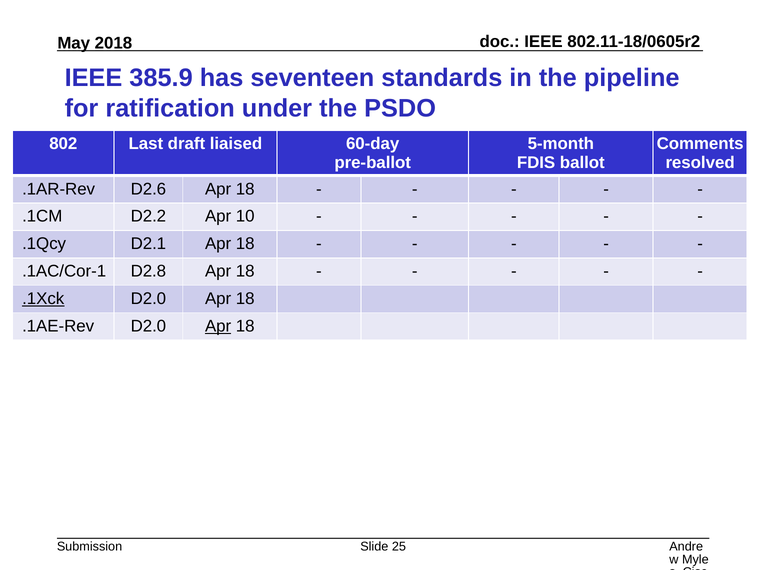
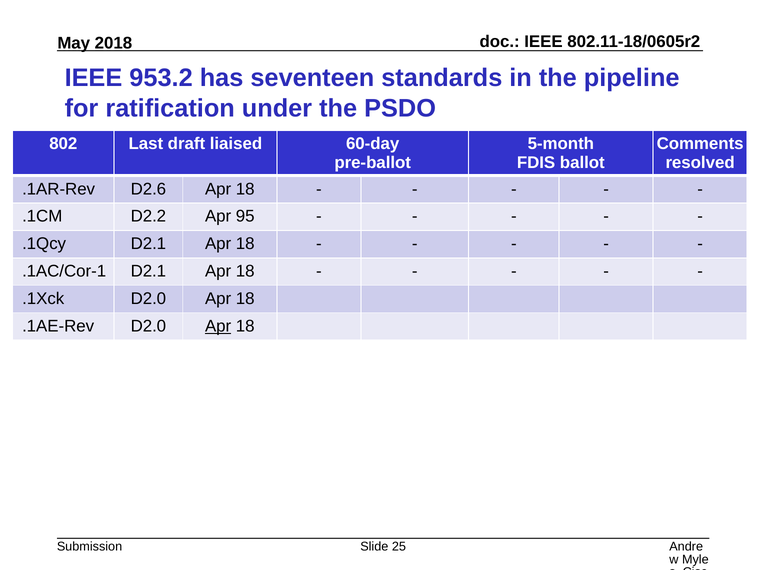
385.9: 385.9 -> 953.2 (161, 78)
10: 10 -> 95 (245, 216)
.1AC/Cor-1 D2.8: D2.8 -> D2.1 (148, 271)
.1Xck underline: present -> none (43, 299)
